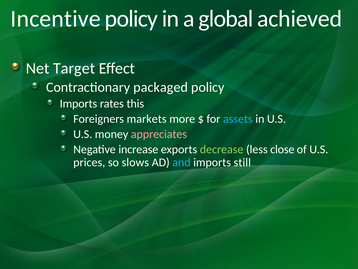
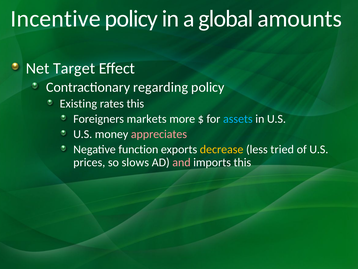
achieved: achieved -> amounts (300, 19)
packaged: packaged -> regarding (161, 87)
Imports: Imports -> Existing (78, 103)
increase: increase -> function (138, 149)
decrease colour: light green -> yellow (222, 149)
close: close -> tried (282, 149)
and colour: light blue -> pink (181, 162)
imports still: still -> this (242, 162)
